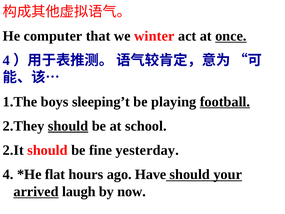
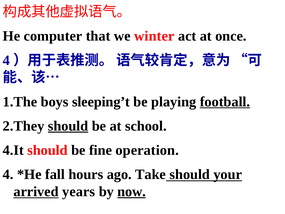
once underline: present -> none (231, 36)
2.It: 2.It -> 4.It (13, 150)
yesterday: yesterday -> operation (147, 150)
flat: flat -> fall (55, 174)
Have: Have -> Take (150, 174)
laugh: laugh -> years (79, 191)
now underline: none -> present (132, 191)
